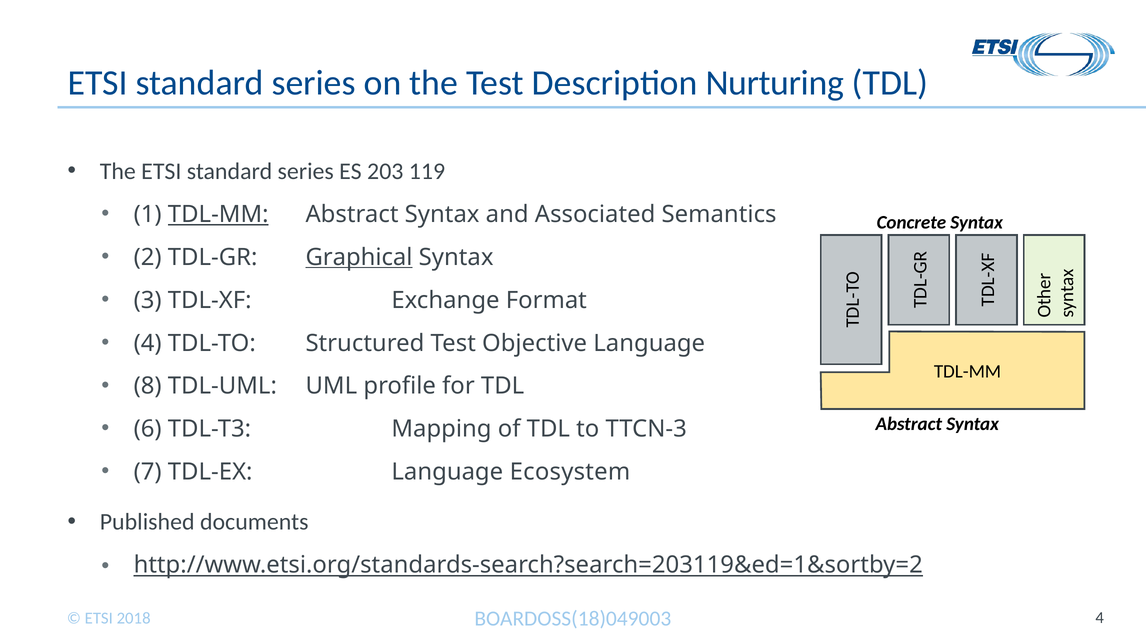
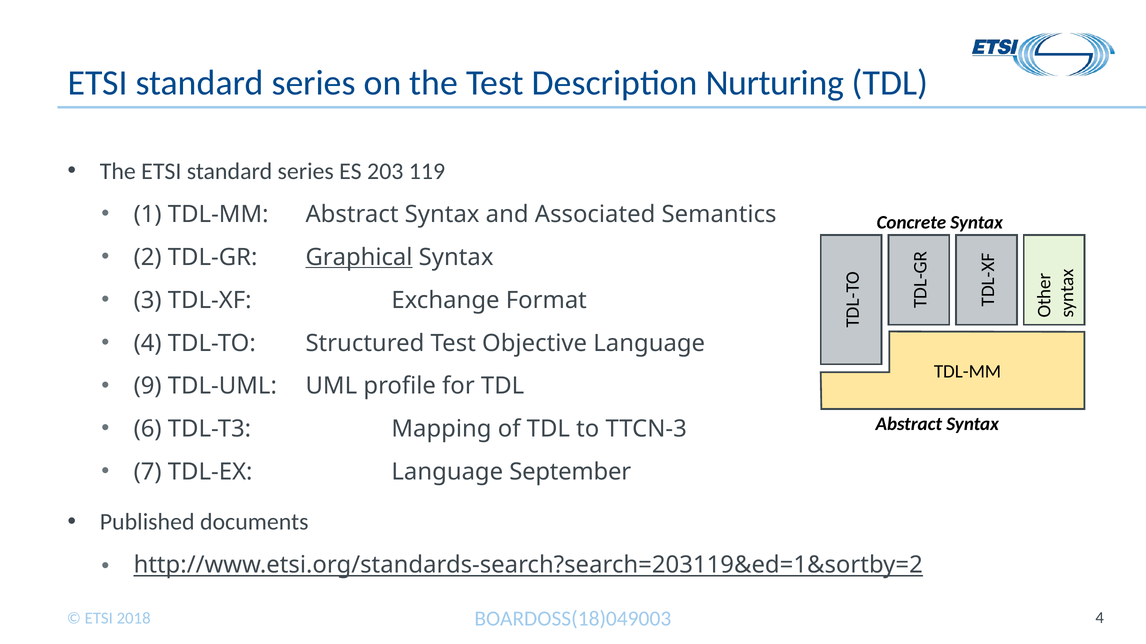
TDL-MM underline: present -> none (218, 215)
8: 8 -> 9 (148, 386)
Ecosystem: Ecosystem -> September (570, 472)
